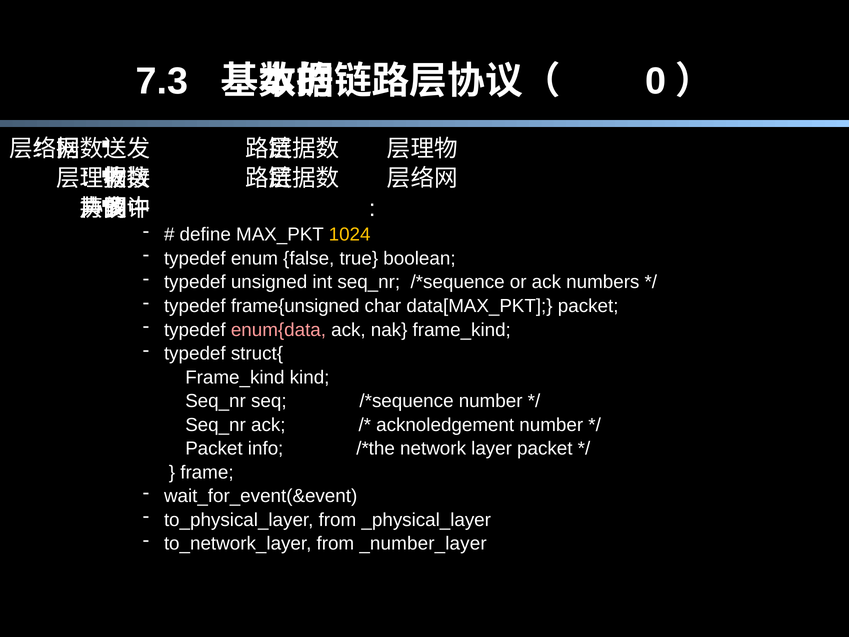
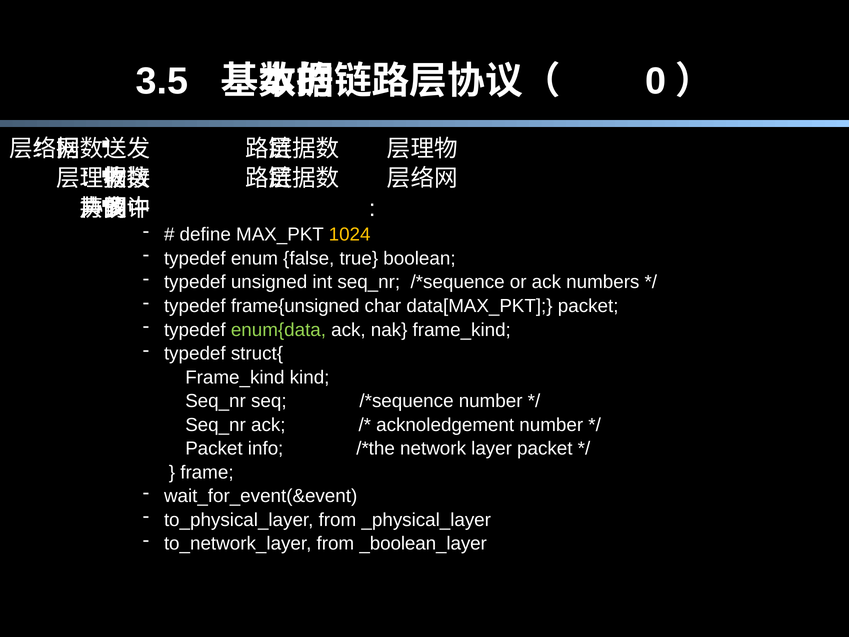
7.3: 7.3 -> 3.5 (162, 81)
enum{data colour: pink -> light green (278, 330)
_number_layer: _number_layer -> _boolean_layer (423, 544)
